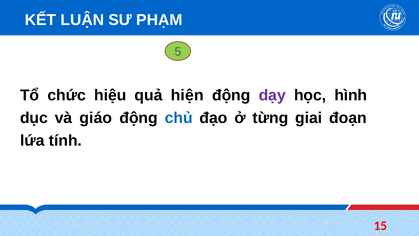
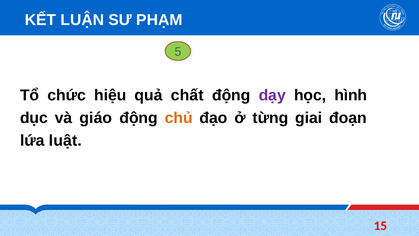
hiện: hiện -> chất (187, 95)
chủ colour: blue -> orange (179, 118)
tính: tính -> luật (65, 140)
